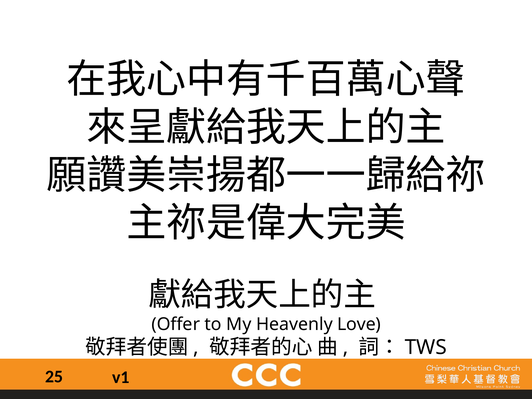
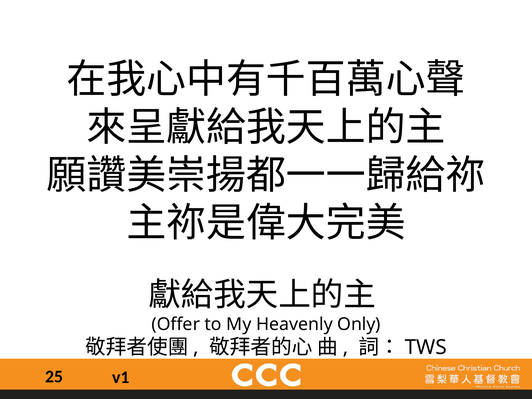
Love: Love -> Only (359, 324)
